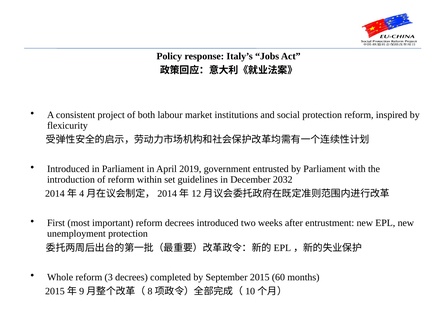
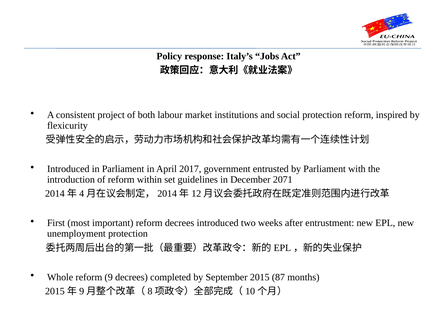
2019: 2019 -> 2017 (190, 169)
2032: 2032 -> 2071 (283, 180)
3: 3 -> 9 (109, 278)
60: 60 -> 87 (278, 278)
